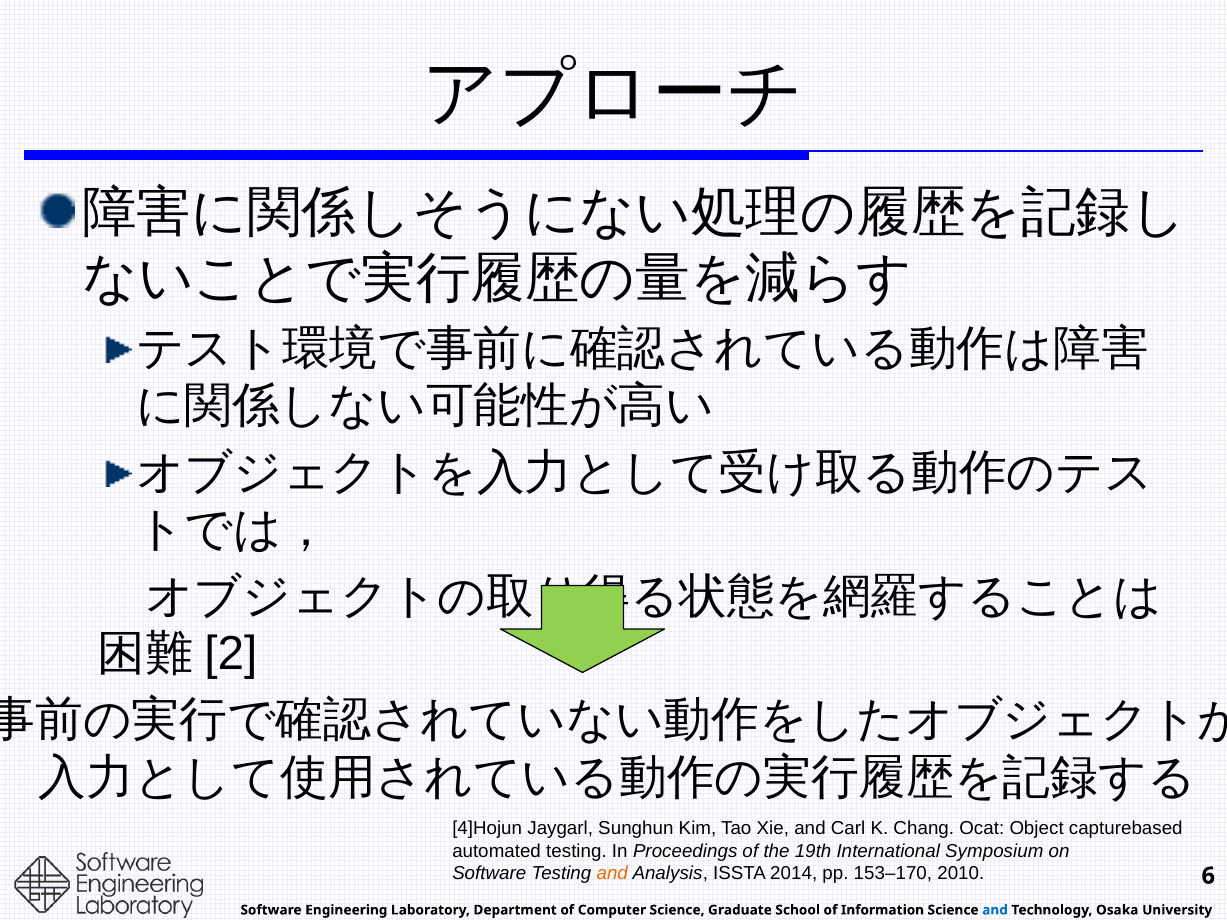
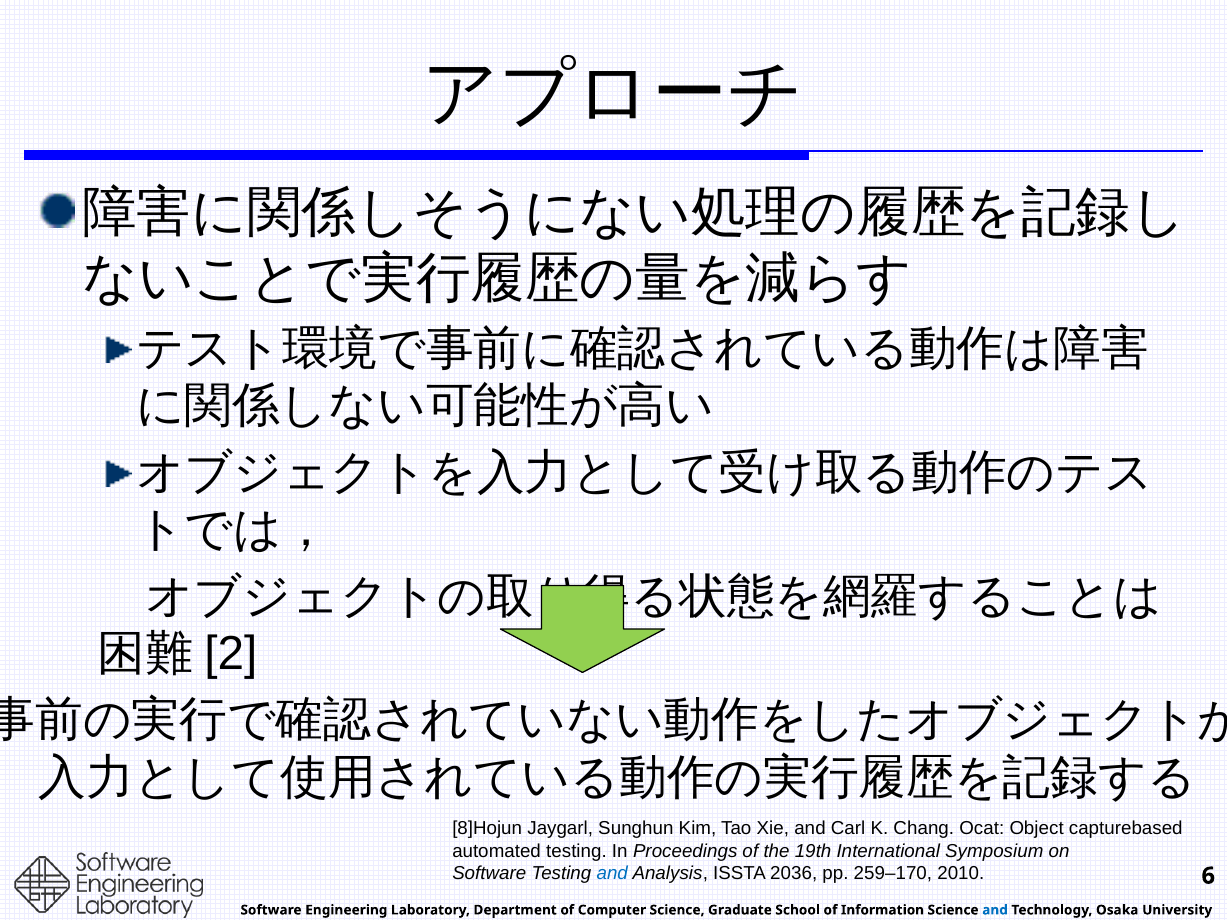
4]Hojun: 4]Hojun -> 8]Hojun (487, 829)
and colour: orange -> blue (612, 874)
2014: 2014 -> 2036 (794, 874)
153–170: 153–170 -> 259–170 (893, 874)
